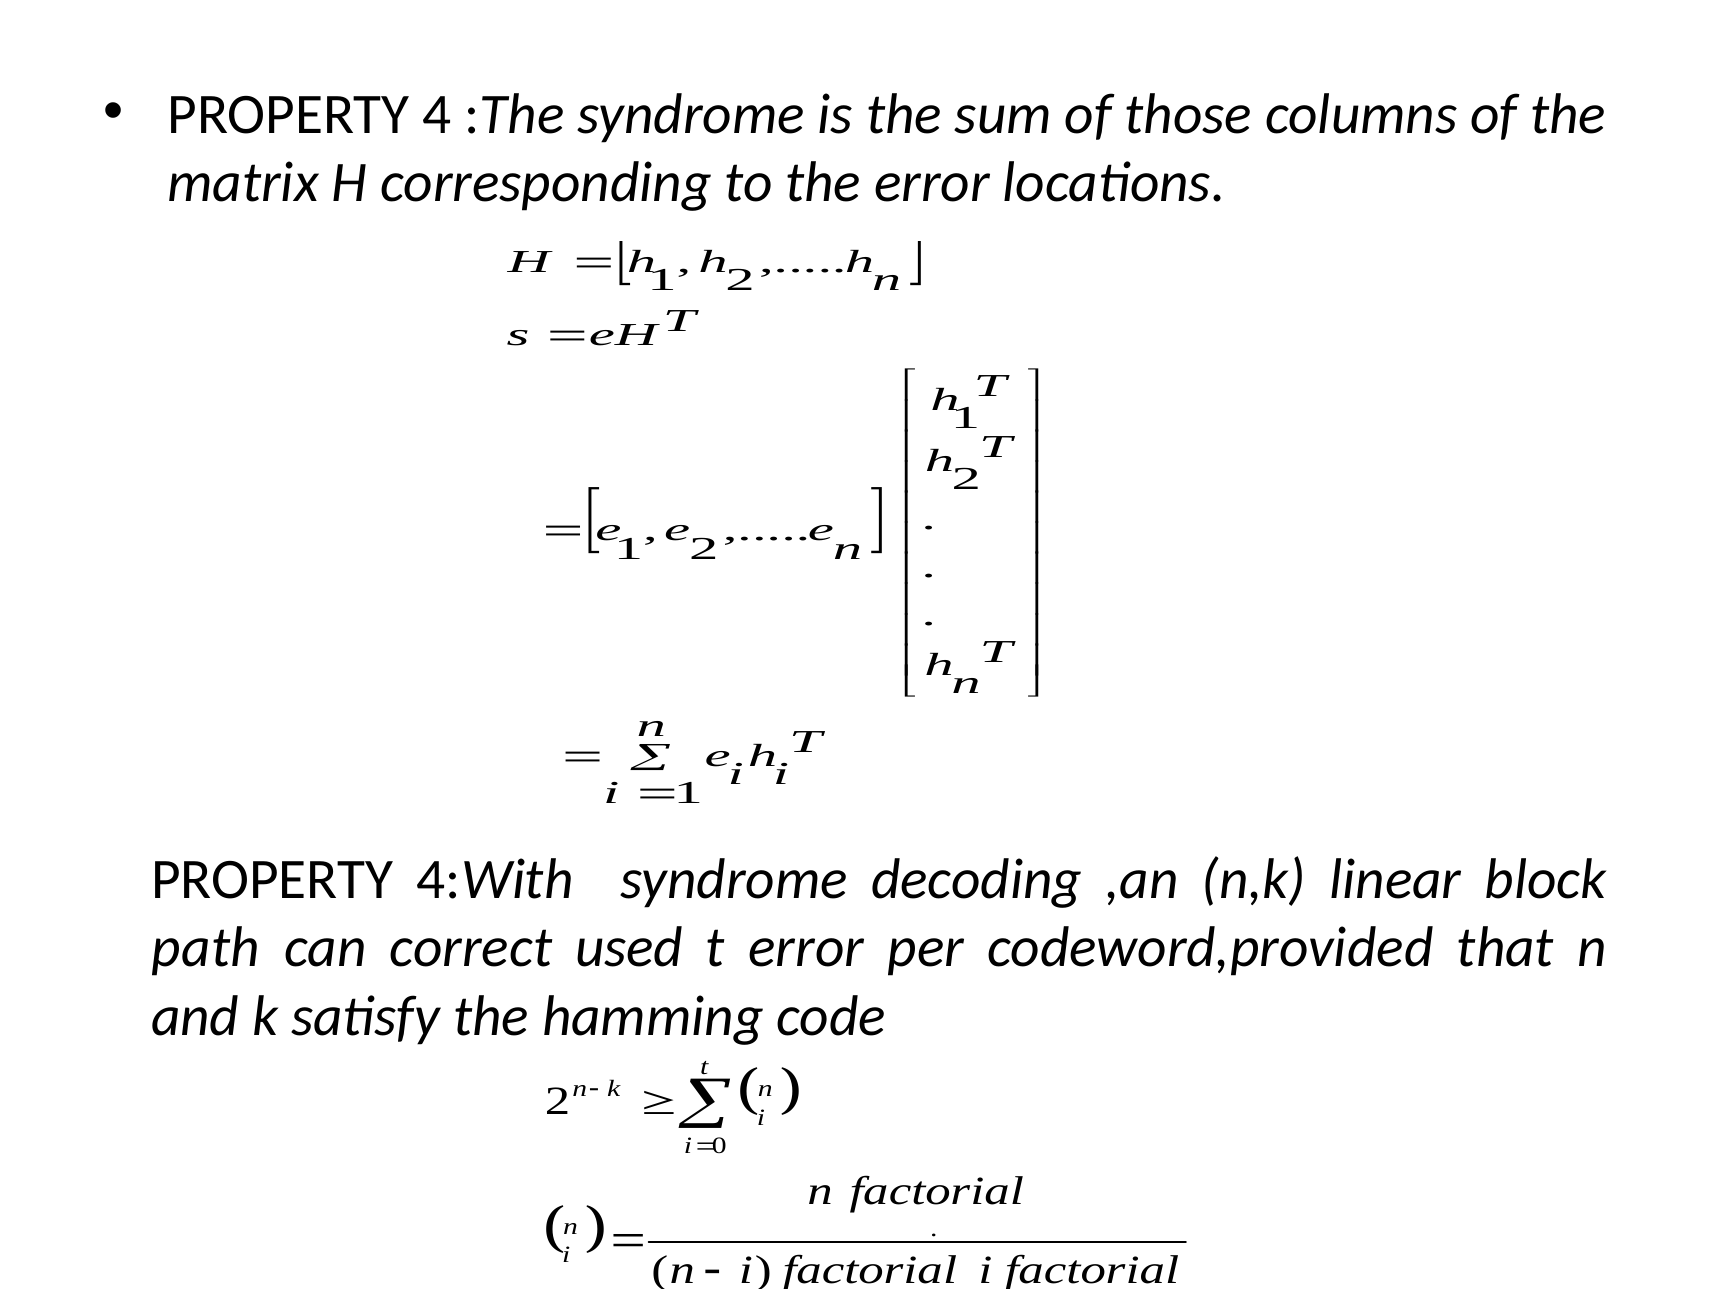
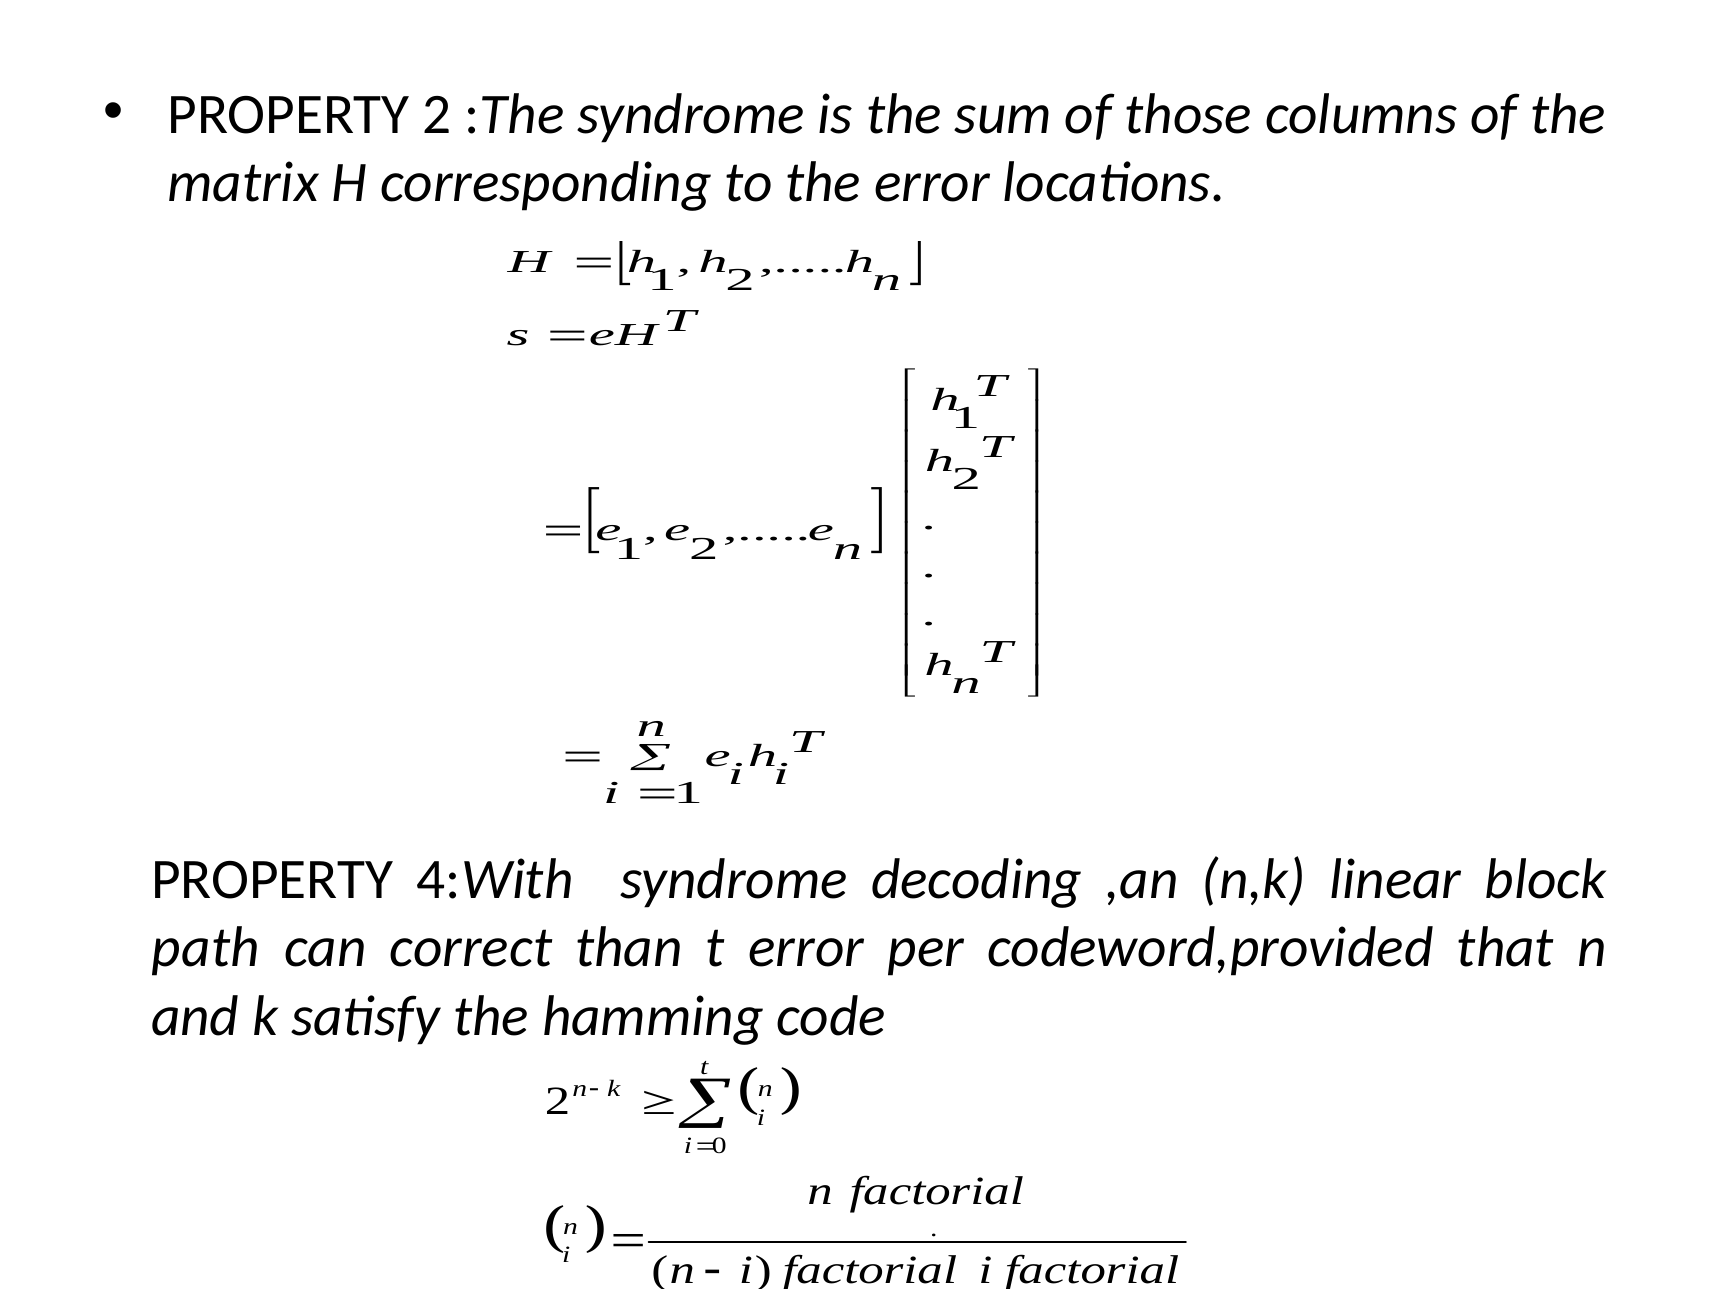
PROPERTY 4: 4 -> 2 (437, 114)
used: used -> than (629, 948)
